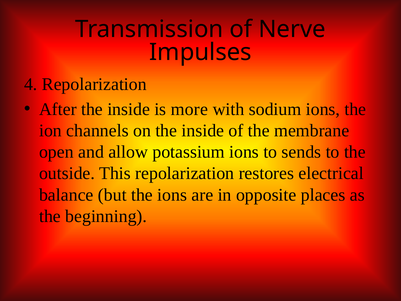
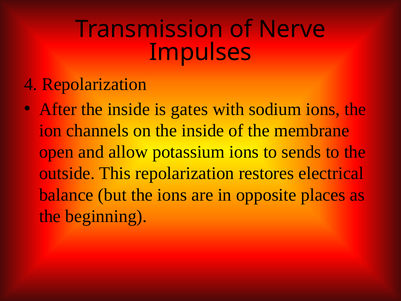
more: more -> gates (189, 109)
